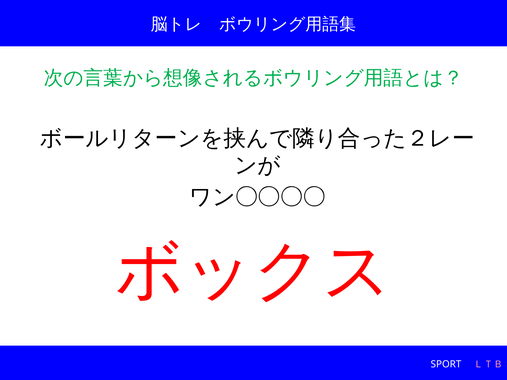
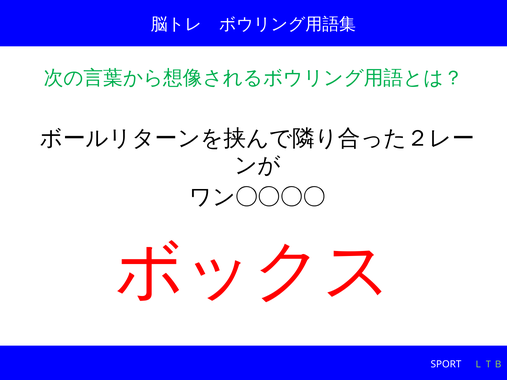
ＬＴＢ colour: pink -> light green (488, 364)
